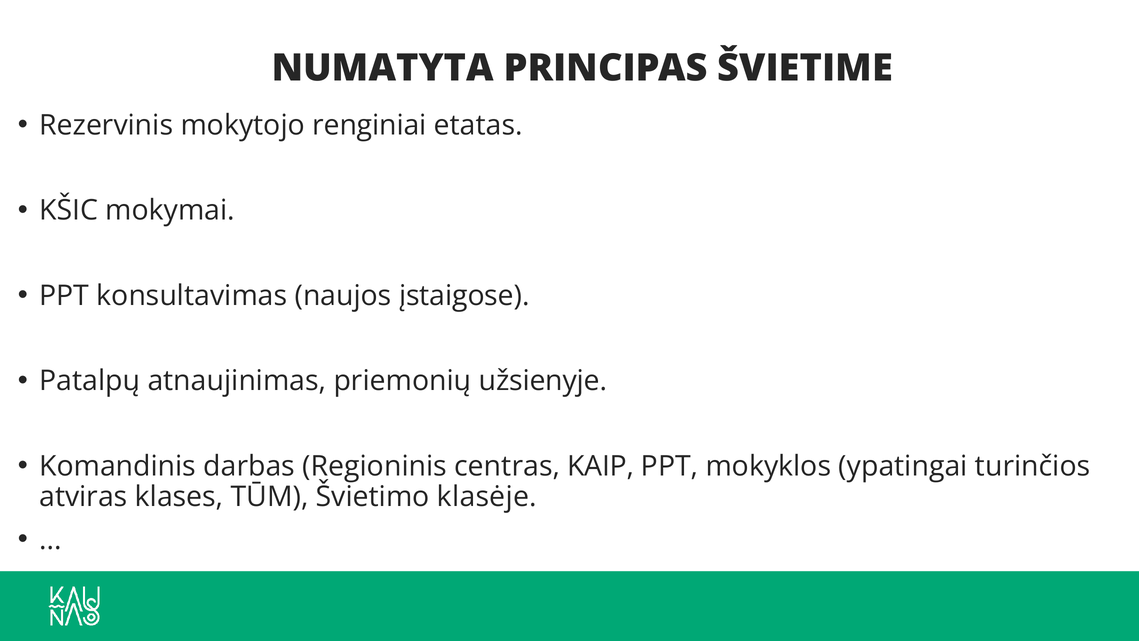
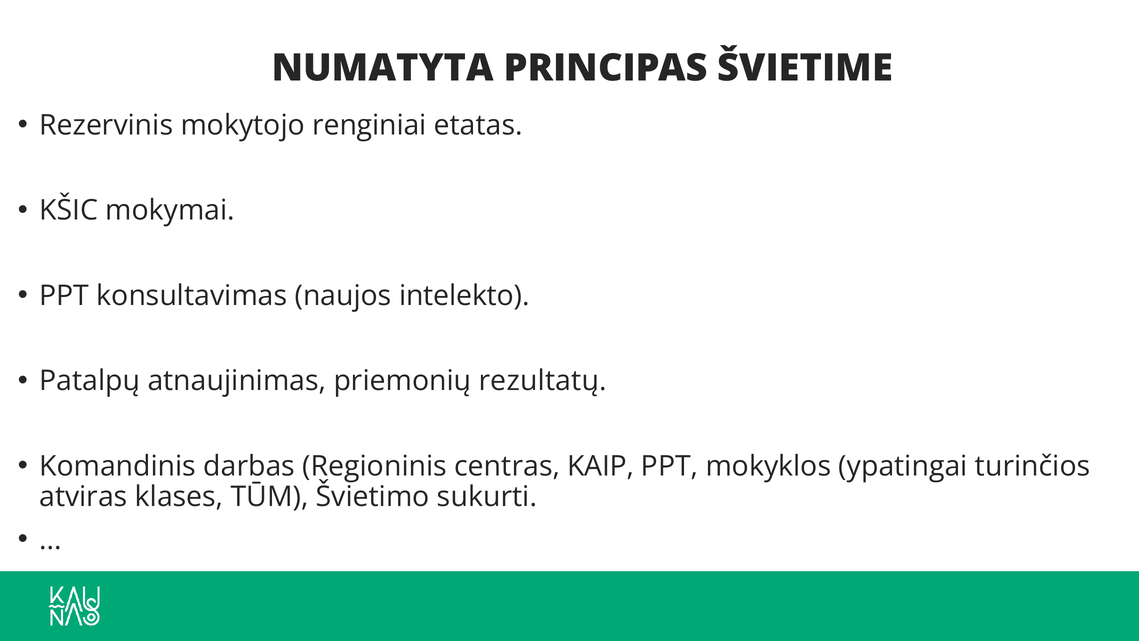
įstaigose: įstaigose -> intelekto (464, 296)
užsienyje: užsienyje -> rezultatų (543, 381)
klasėje: klasėje -> sukurti (487, 497)
